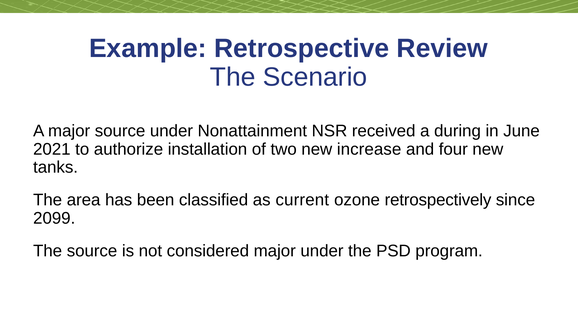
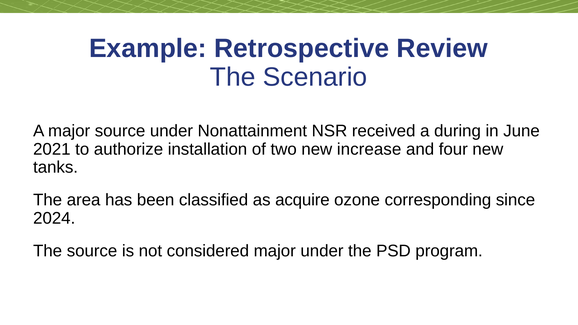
current: current -> acquire (302, 200)
retrospectively: retrospectively -> corresponding (438, 200)
2099: 2099 -> 2024 (54, 218)
